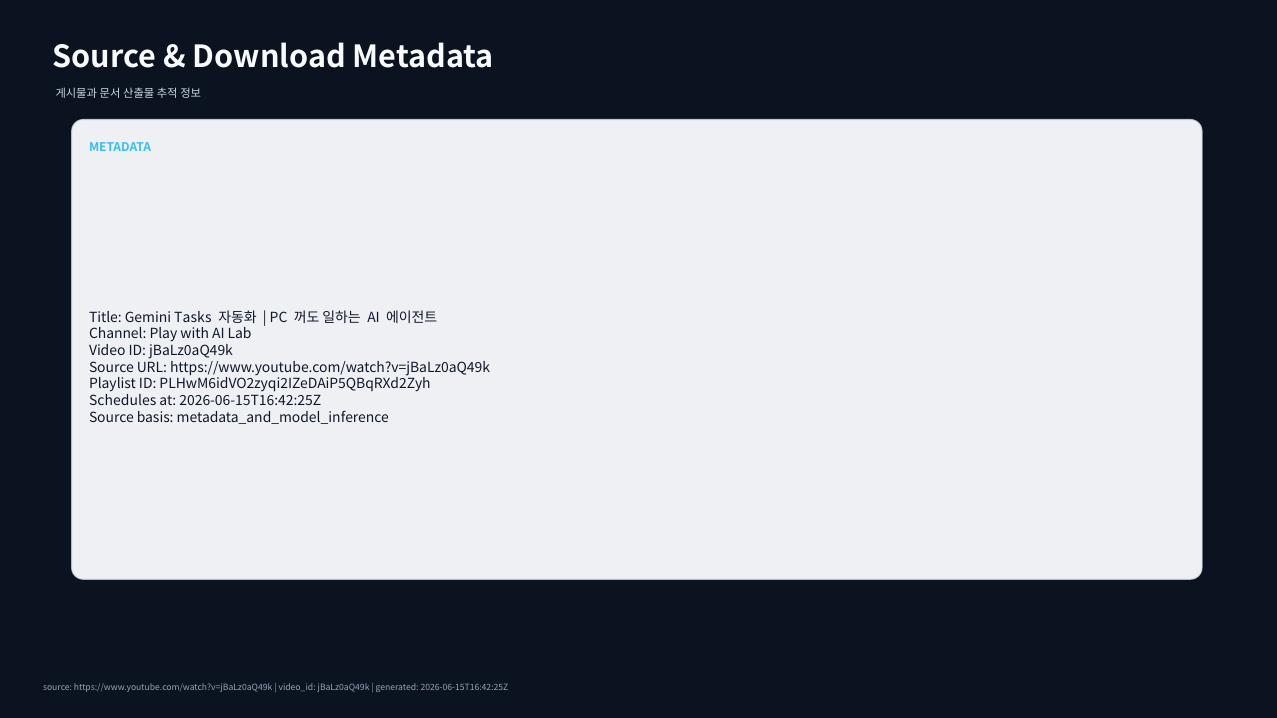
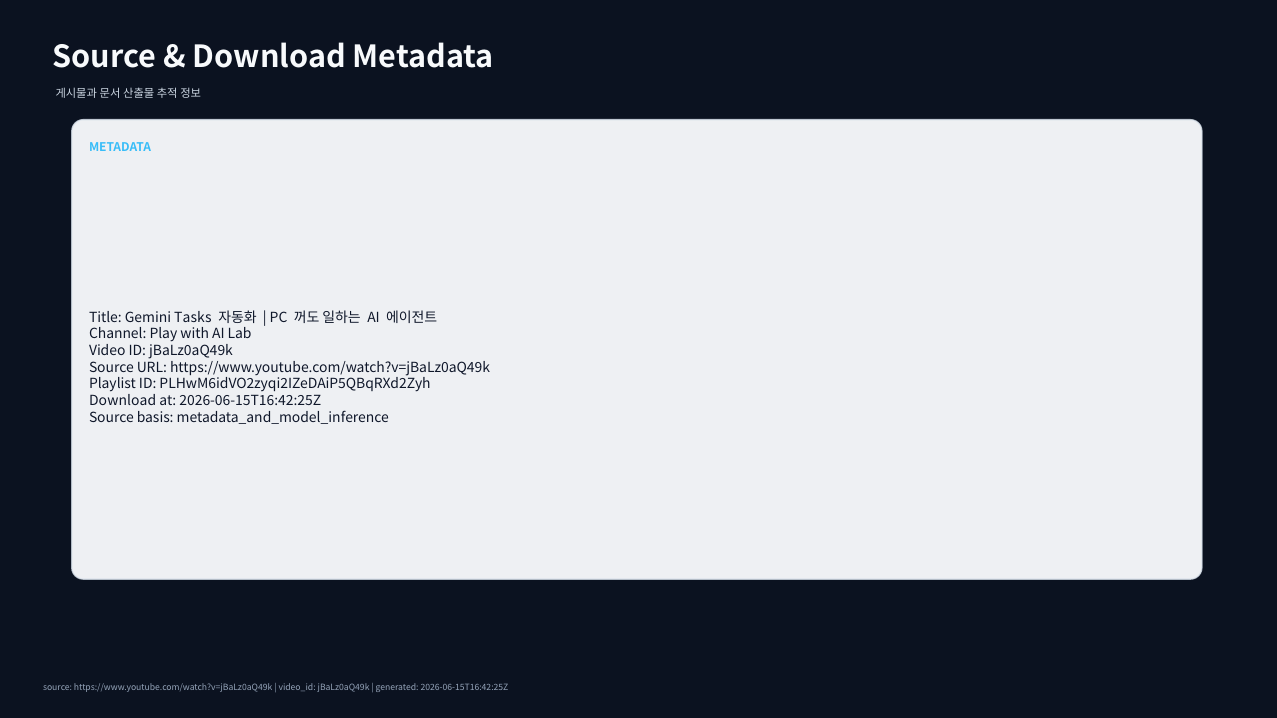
Schedules: Schedules -> Download (123, 401)
